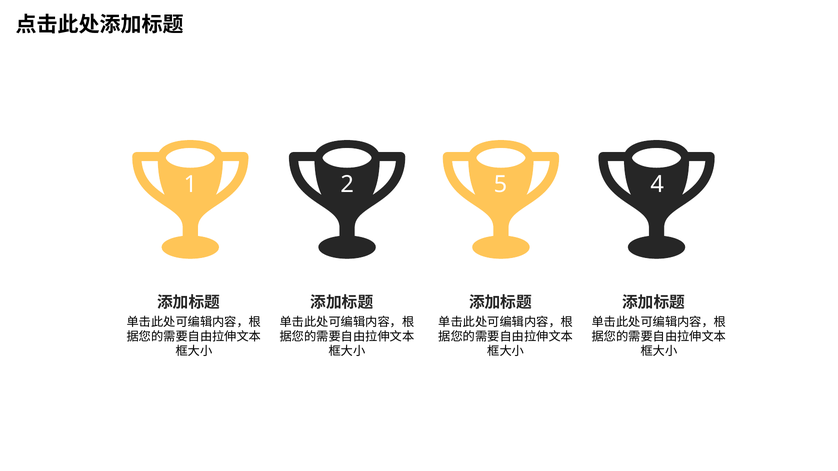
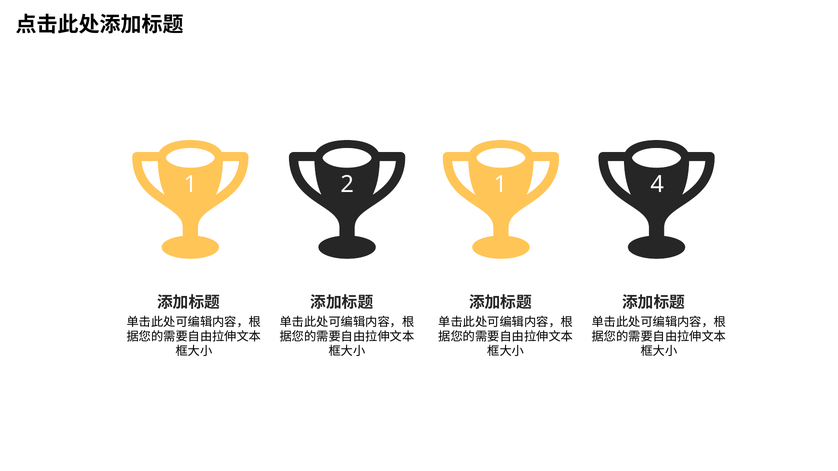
2 5: 5 -> 1 (500, 185)
